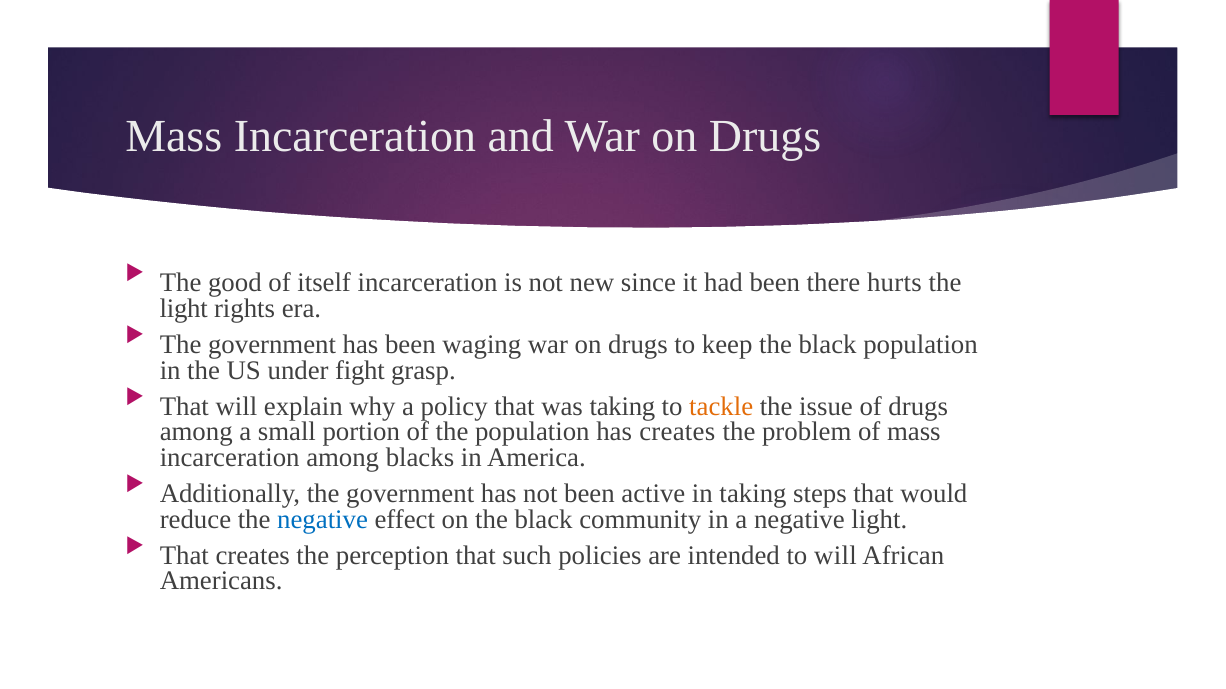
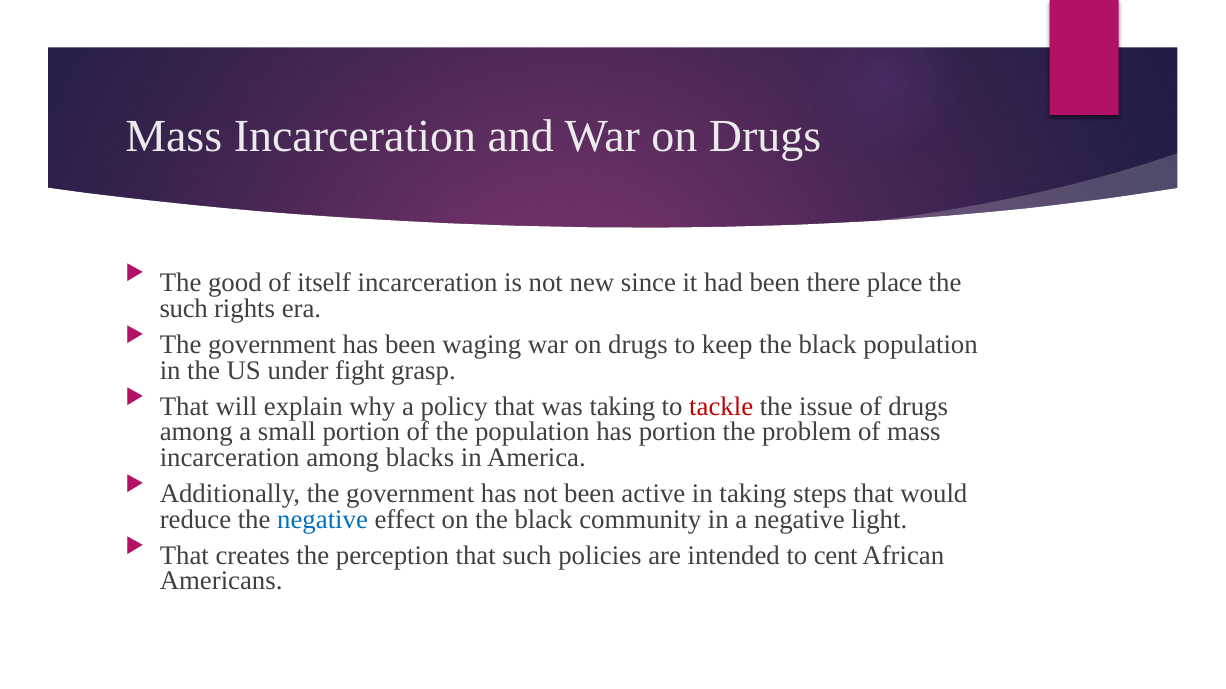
hurts: hurts -> place (895, 283)
light: light -> such (184, 309)
tackle colour: orange -> red (721, 407)
has creates: creates -> portion (677, 432)
to will: will -> cent (836, 556)
